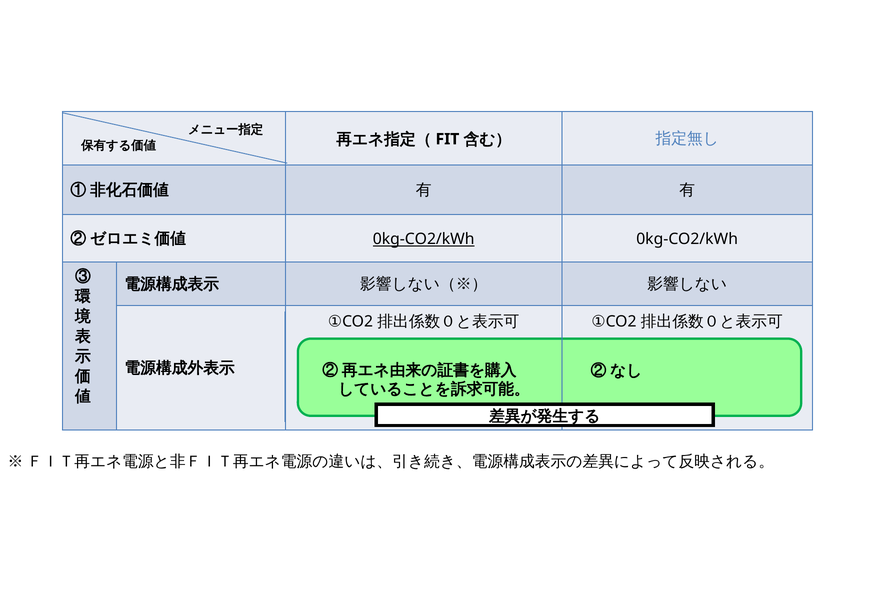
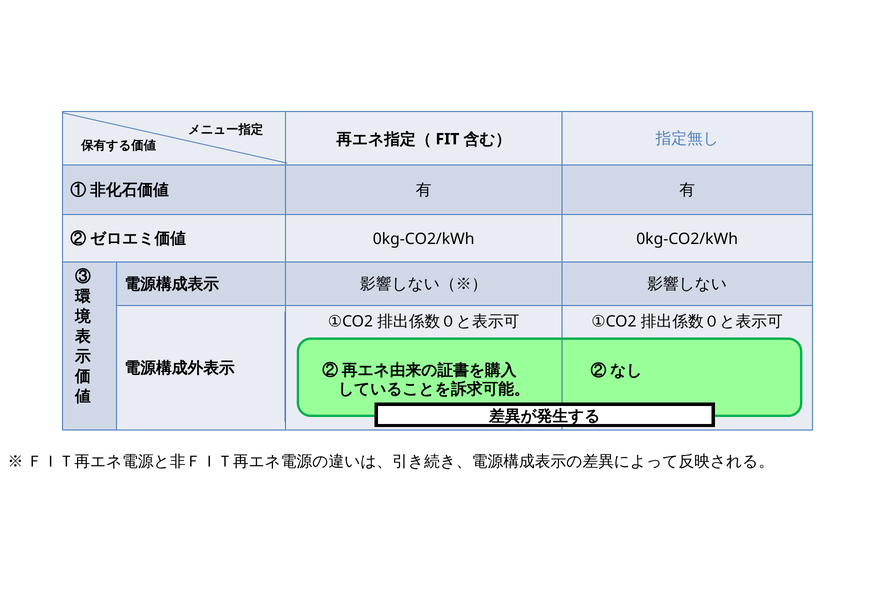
0kg-CO2/kWh underline: present -> none (424, 239)
